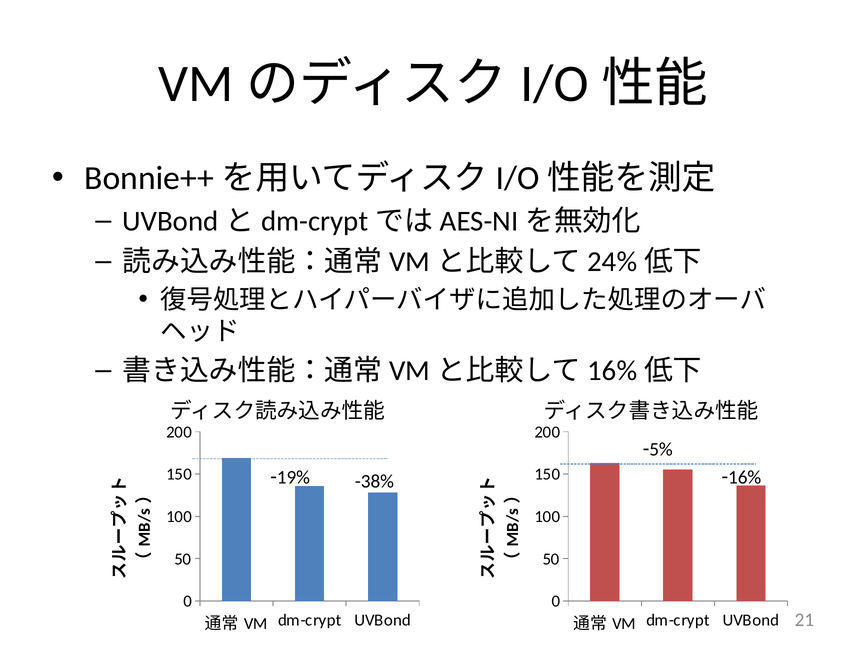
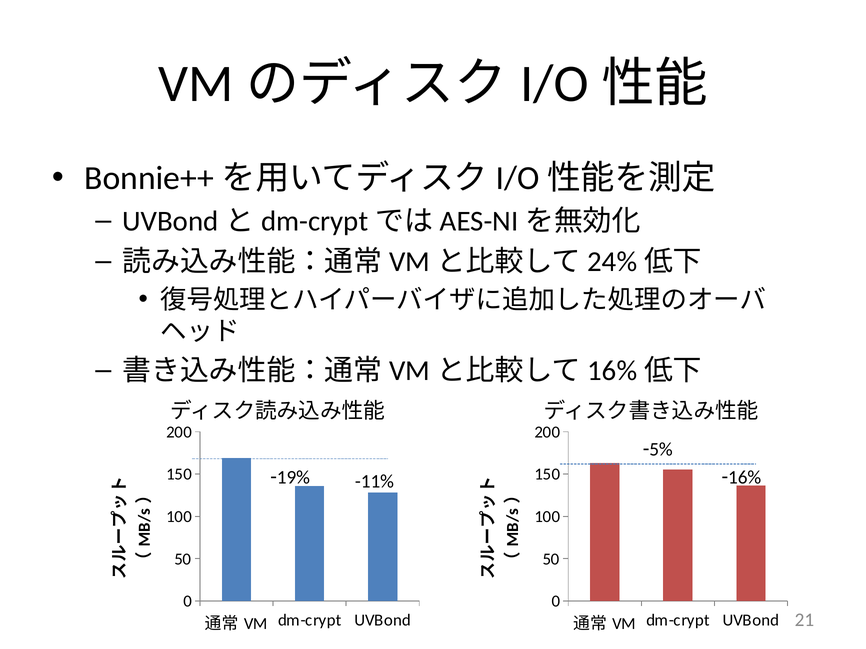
-38%: -38% -> -11% (374, 482)
